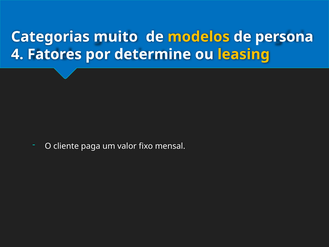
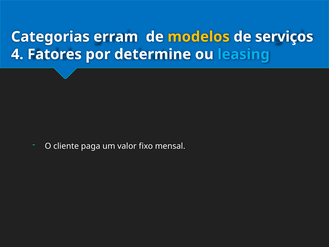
muito: muito -> erram (116, 37)
persona: persona -> serviços (284, 37)
leasing colour: yellow -> light blue (244, 54)
